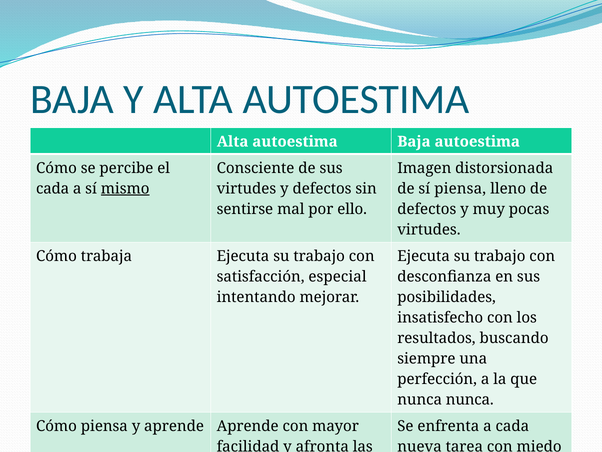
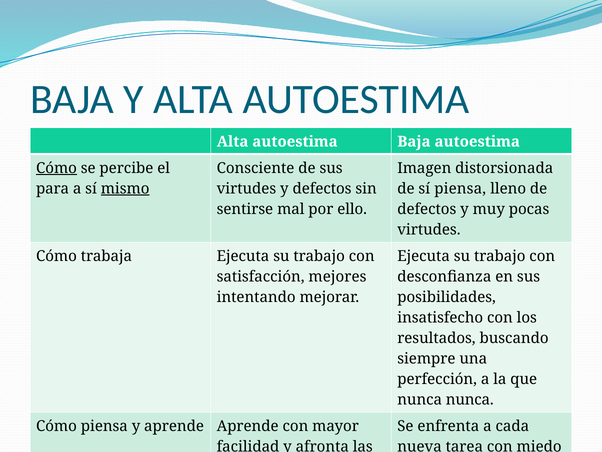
Cómo underline: none -> present (57, 168)
cada: cada -> para (53, 188)
especial: especial -> mejores (337, 276)
